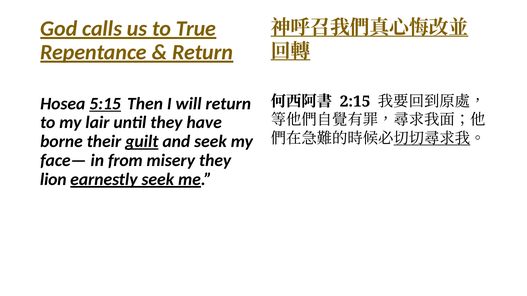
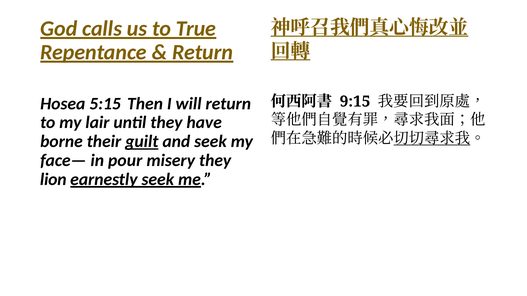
2:15: 2:15 -> 9:15 (355, 102)
5:15 underline: present -> none (105, 104)
from: from -> pour (125, 161)
